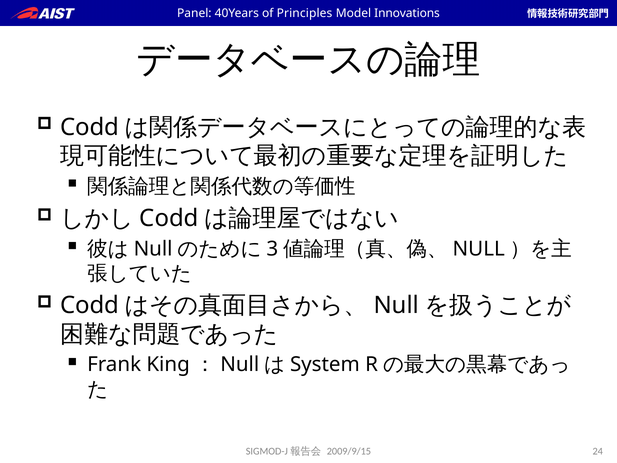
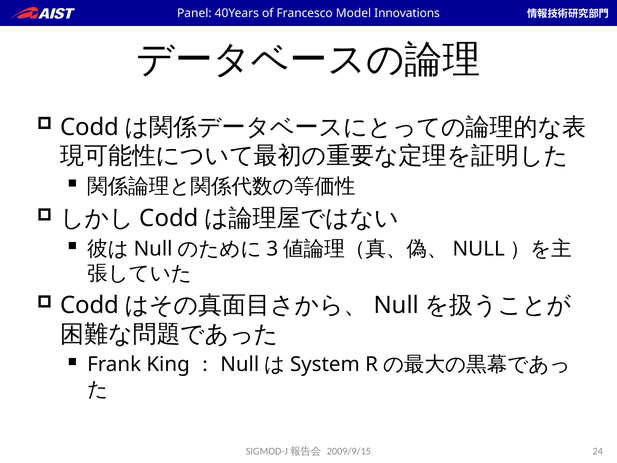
Principles: Principles -> Francesco (305, 13)
